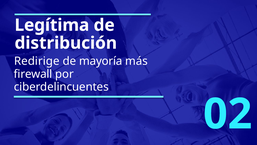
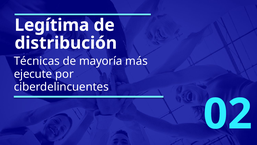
Redirige: Redirige -> Técnicas (37, 61)
firewall: firewall -> ejecute (33, 74)
